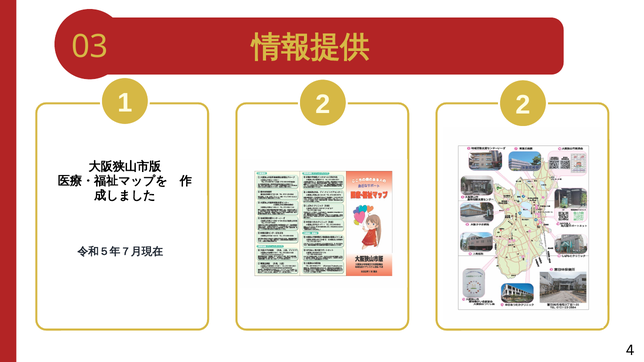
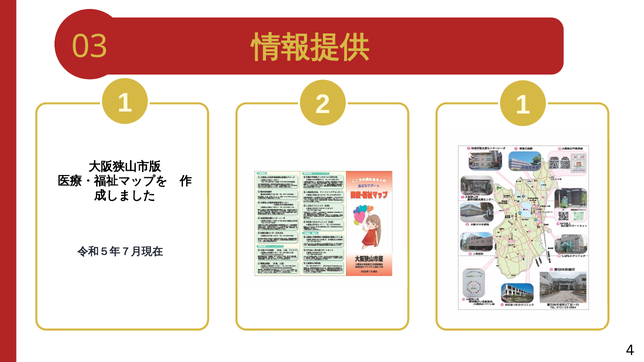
2 2: 2 -> 1 (523, 105)
